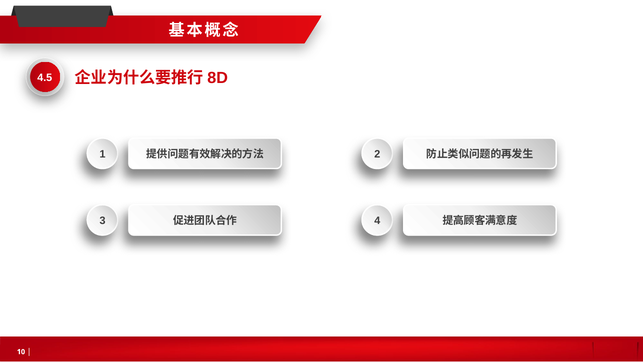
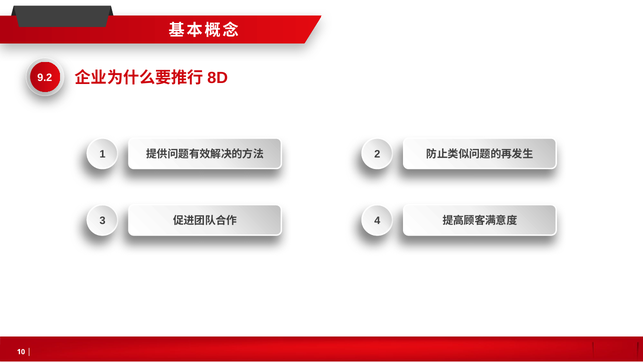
4.5: 4.5 -> 9.2 (45, 77)
